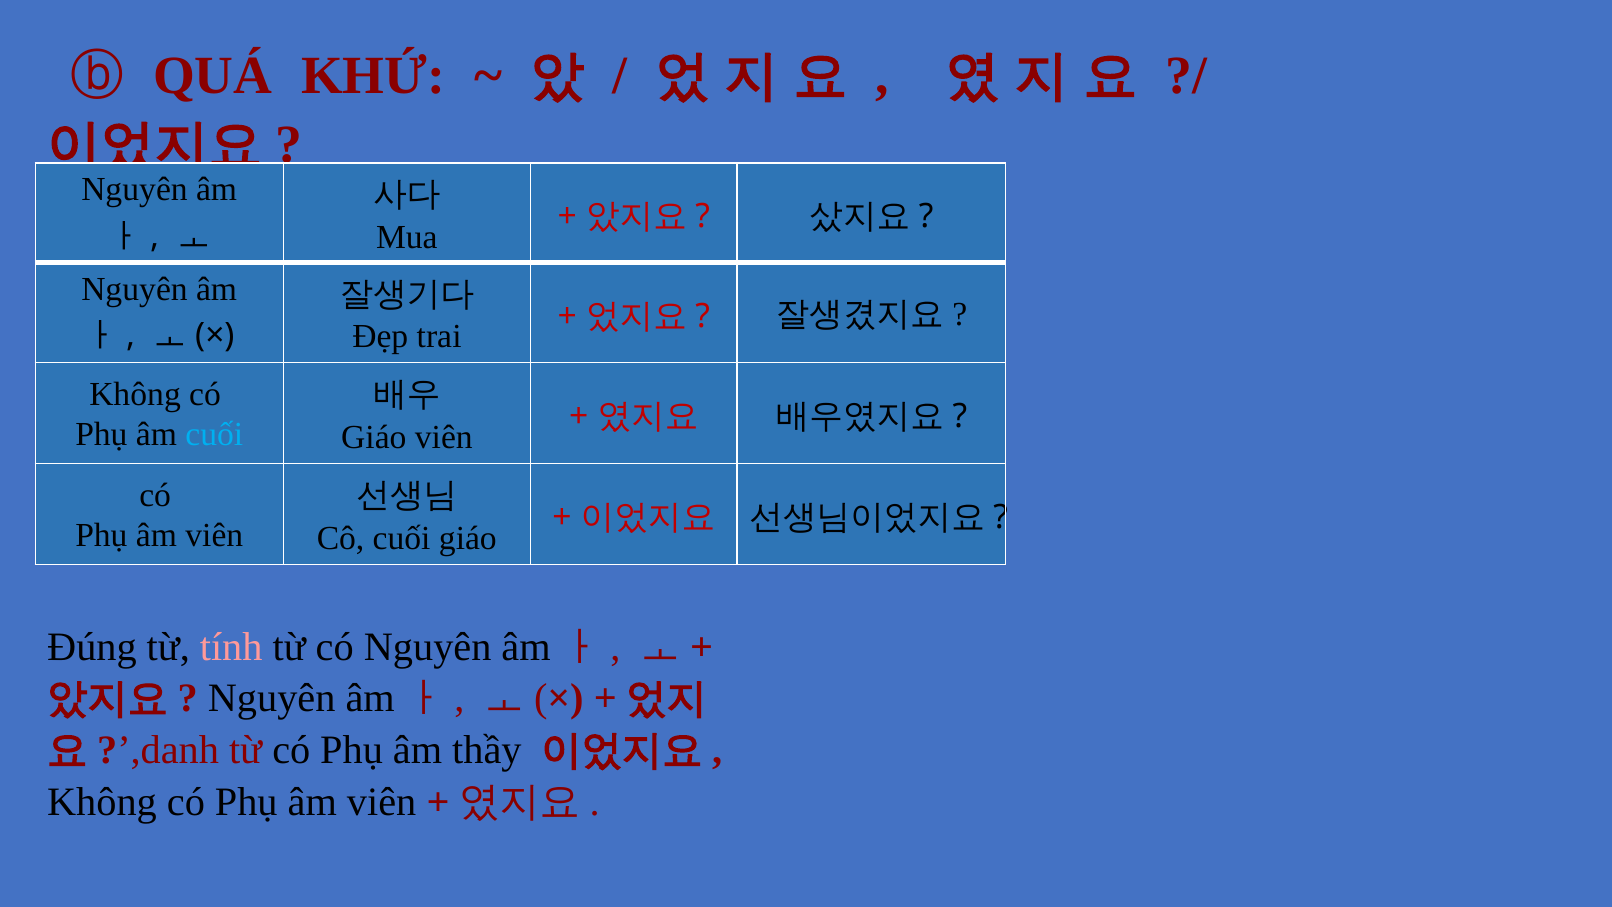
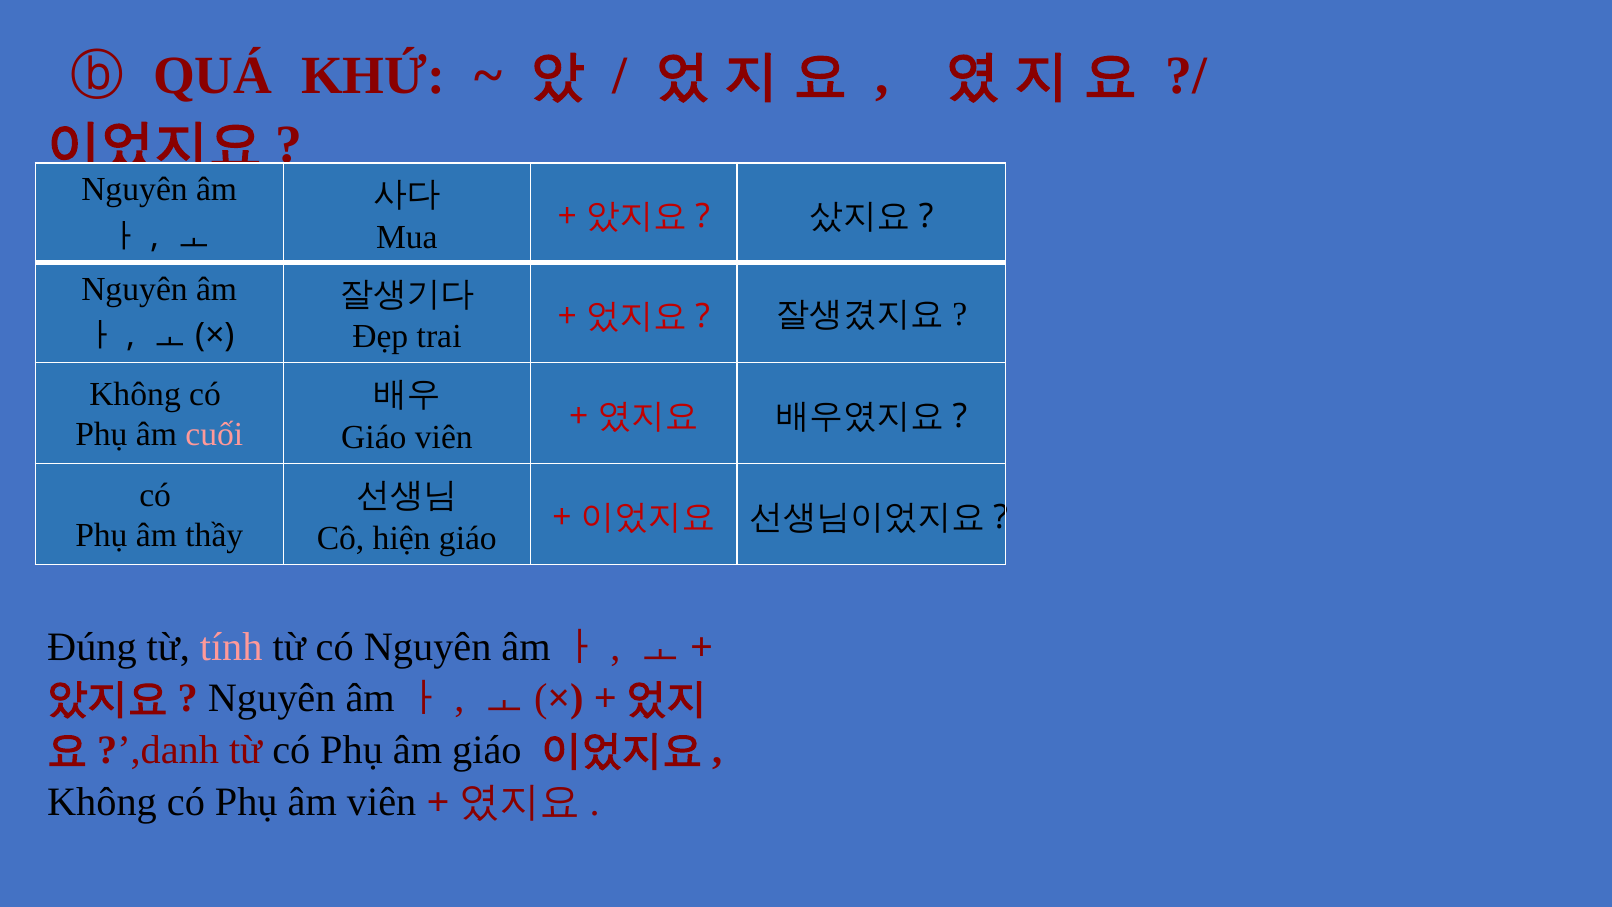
cuối colour: light blue -> pink (214, 434)
viên: viên -> thầy (214, 535)
Cô cuối: cuối -> hiện (402, 538)
âm thầy: thầy -> giáo (487, 750)
